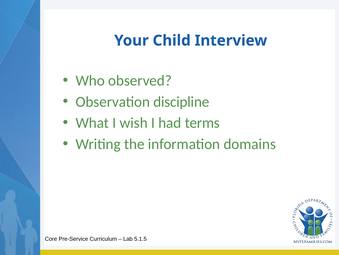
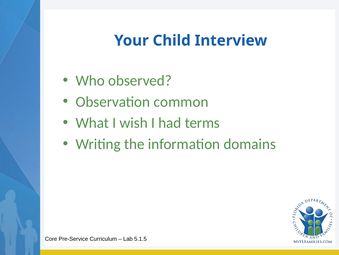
discipline: discipline -> common (181, 101)
